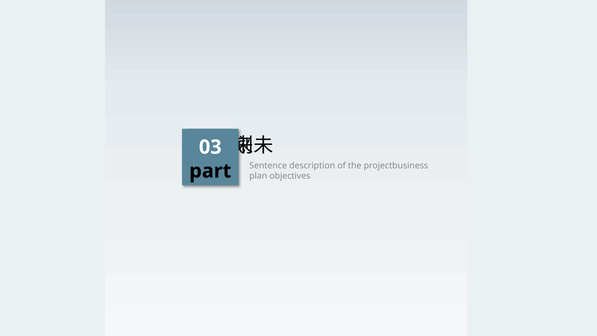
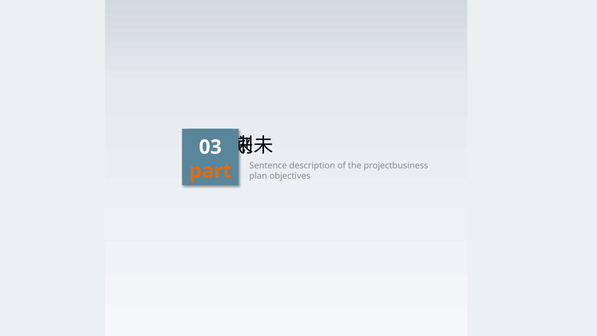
part colour: black -> orange (210, 171)
